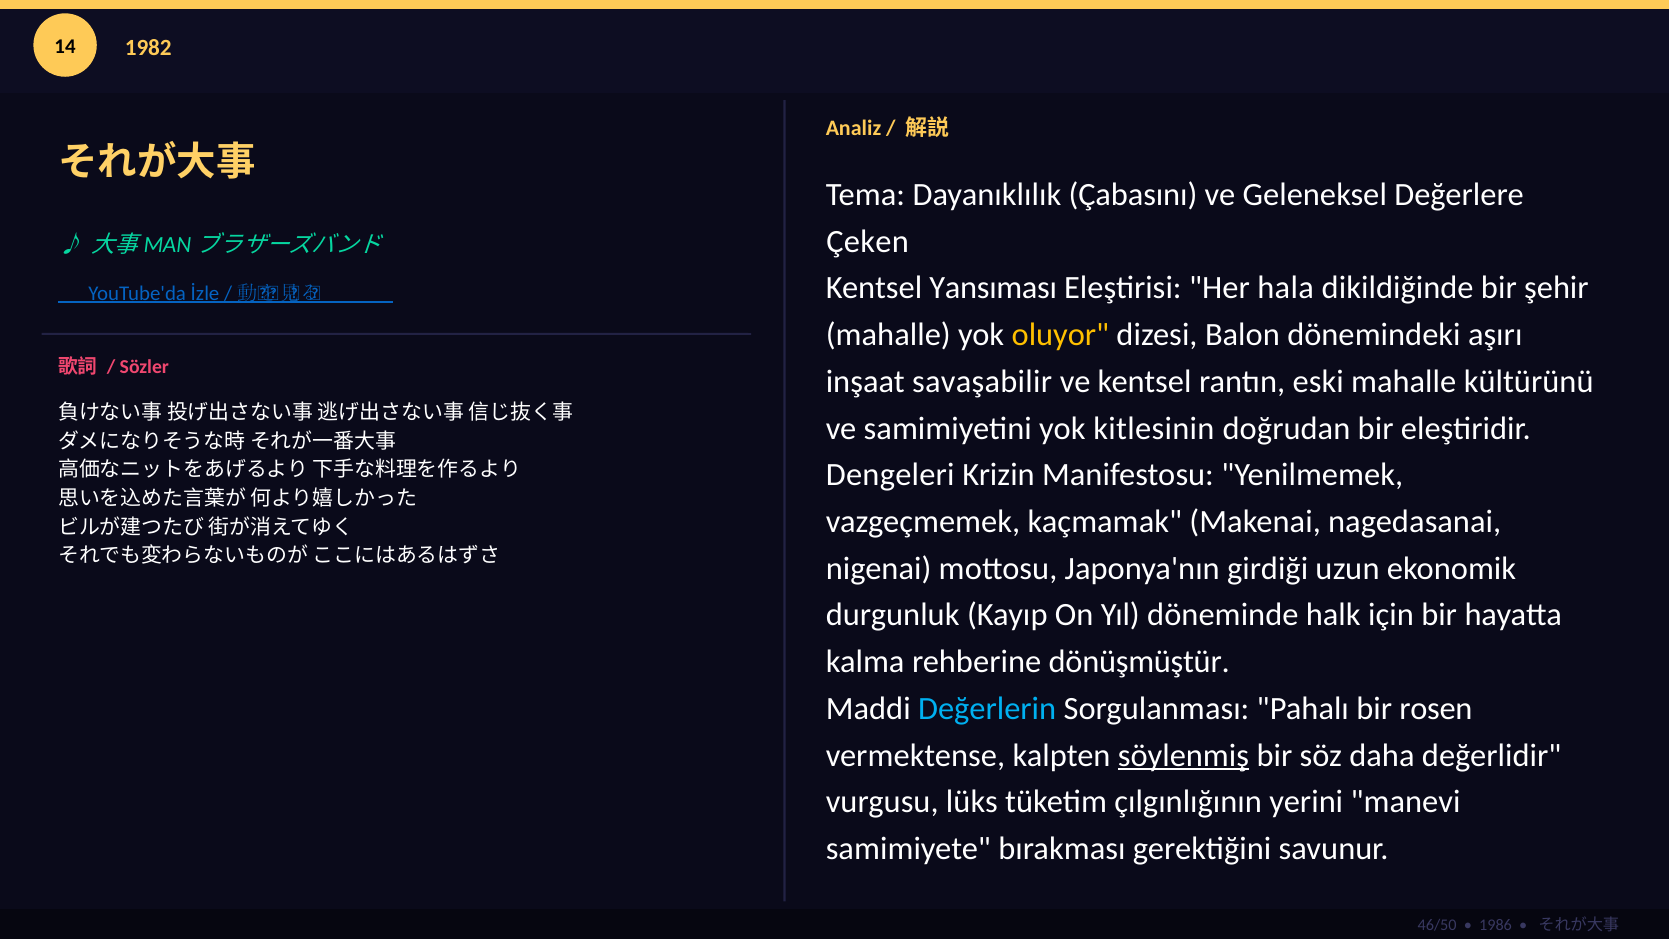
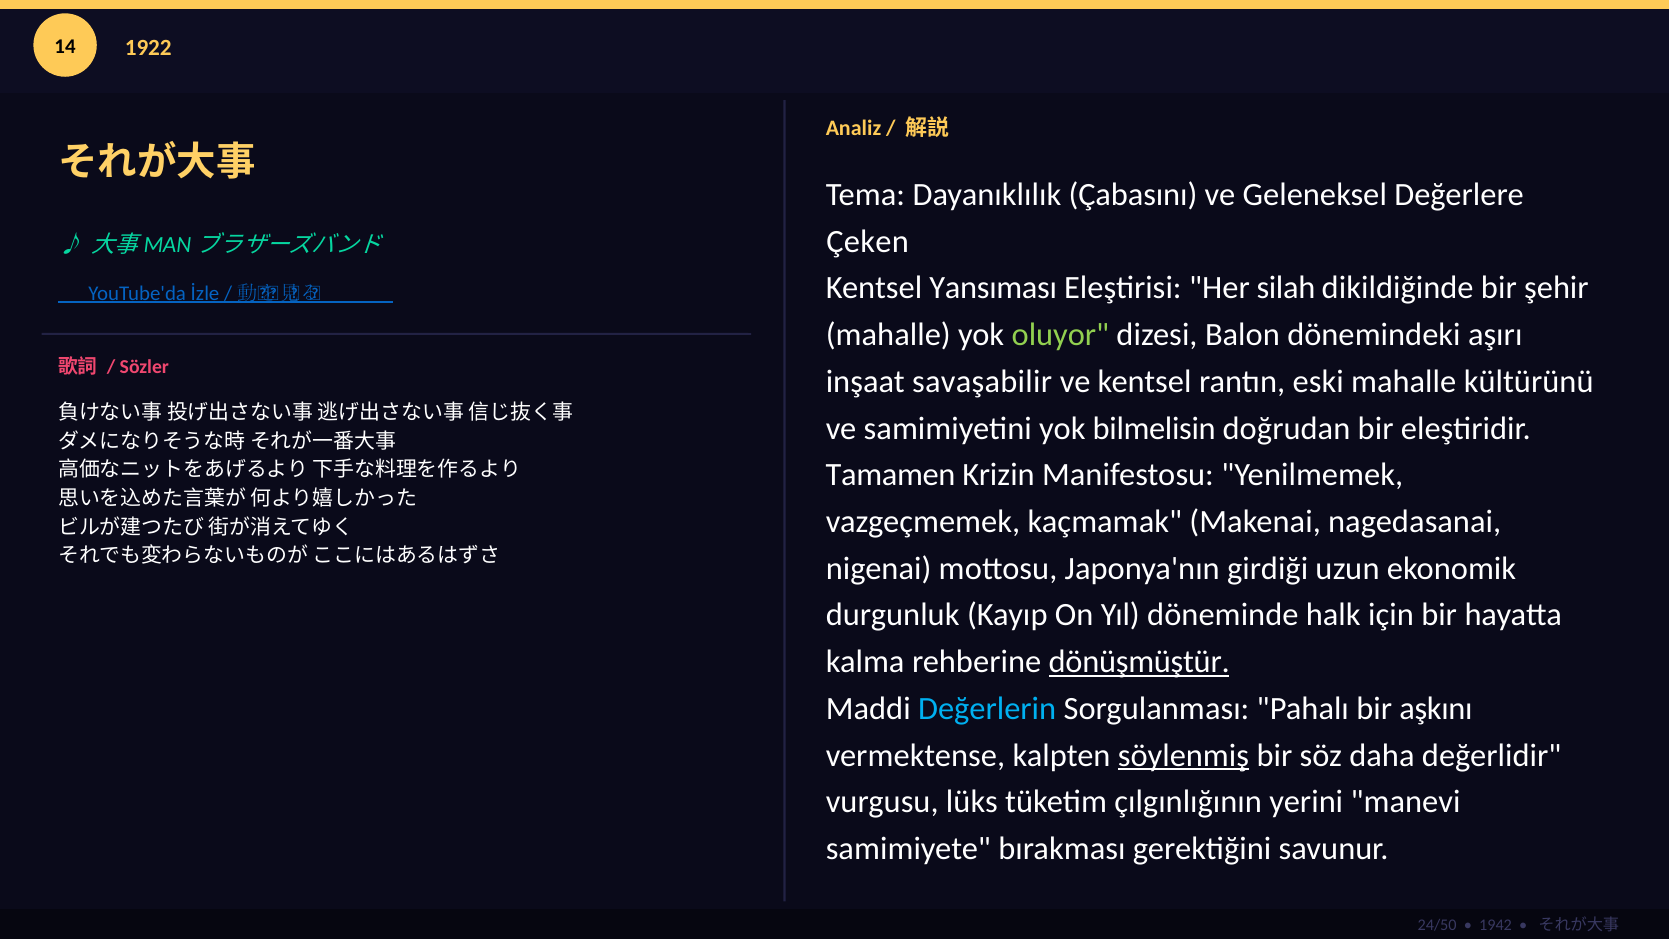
1982: 1982 -> 1922 (148, 47)
hala: hala -> silah (1286, 288)
oluyor colour: yellow -> light green (1060, 335)
kitlesinin: kitlesinin -> bilmelisin (1154, 428)
Dengeleri: Dengeleri -> Tamamen (891, 475)
dönüşmüştür underline: none -> present (1139, 662)
rosen: rosen -> aşkını (1436, 709)
46/50: 46/50 -> 24/50 (1437, 925)
1986: 1986 -> 1942 (1496, 925)
